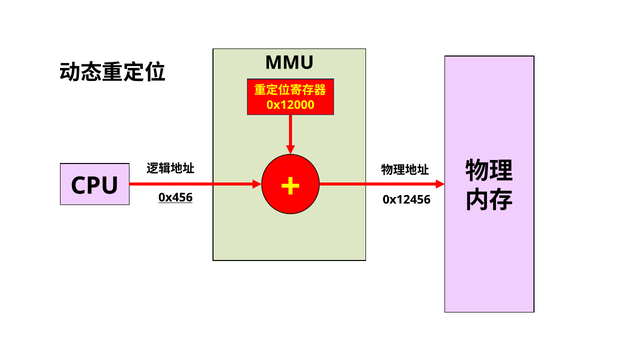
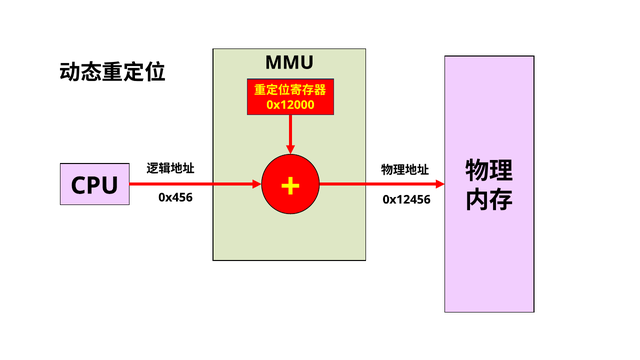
0x456 underline: present -> none (176, 197)
